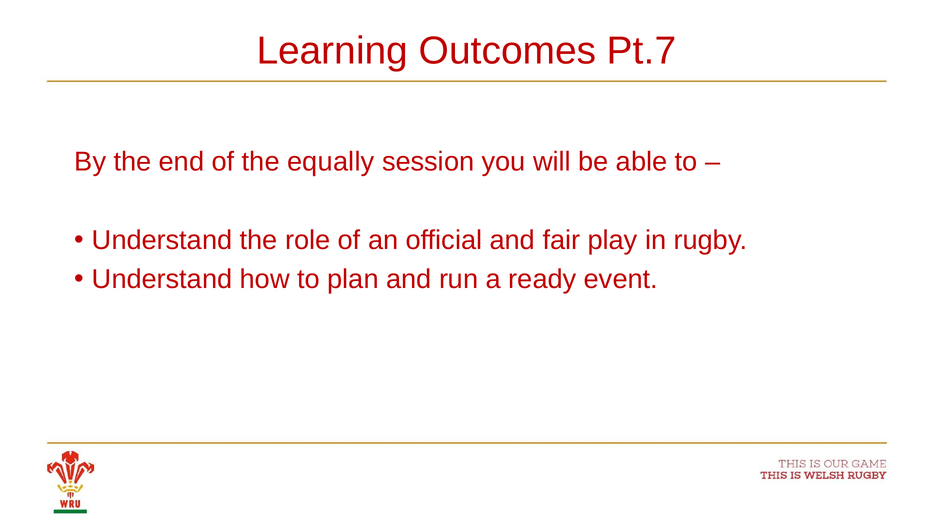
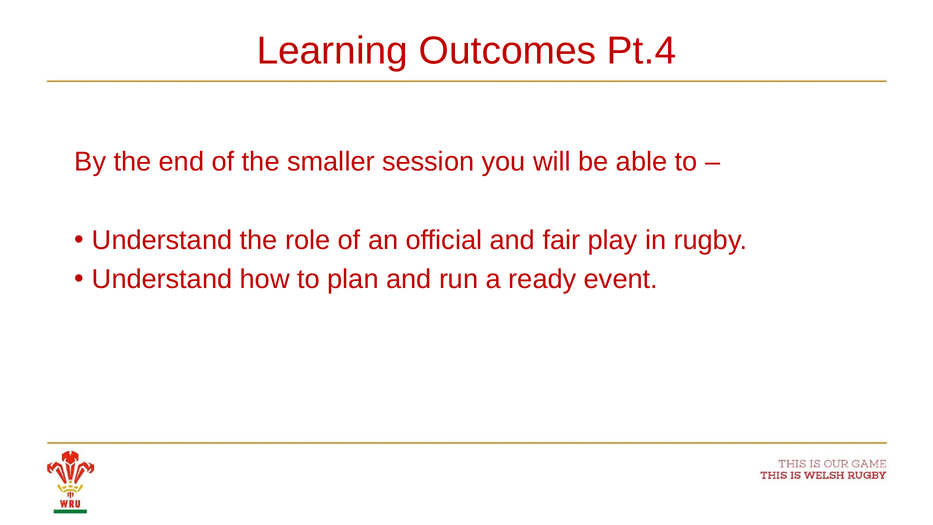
Pt.7: Pt.7 -> Pt.4 (642, 51)
equally: equally -> smaller (331, 162)
